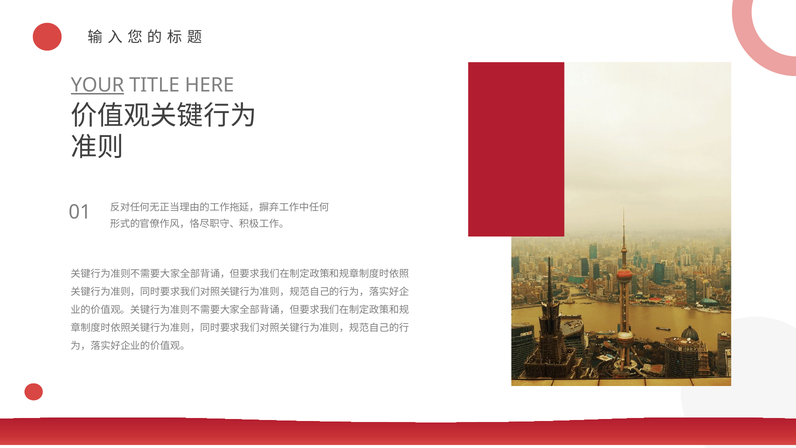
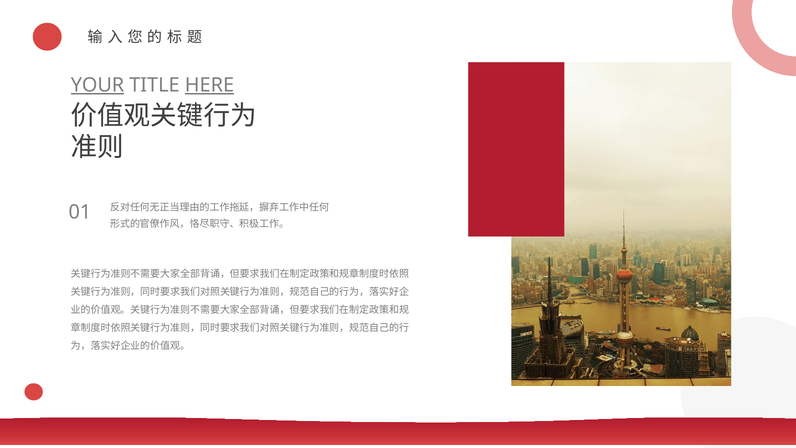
HERE underline: none -> present (209, 85)
